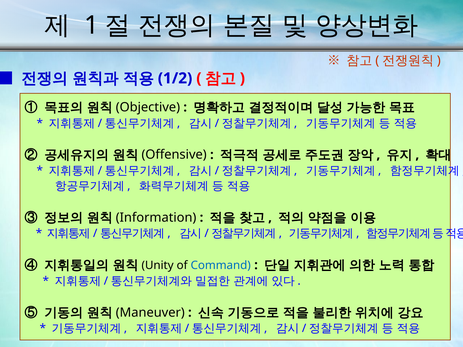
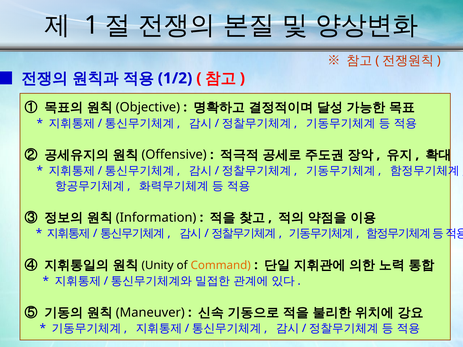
Command colour: blue -> orange (221, 266)
